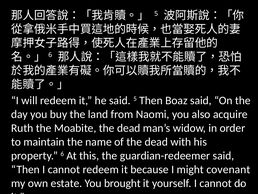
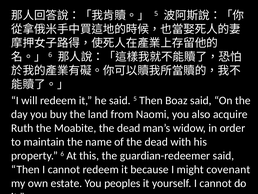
brought: brought -> peoples (122, 183)
